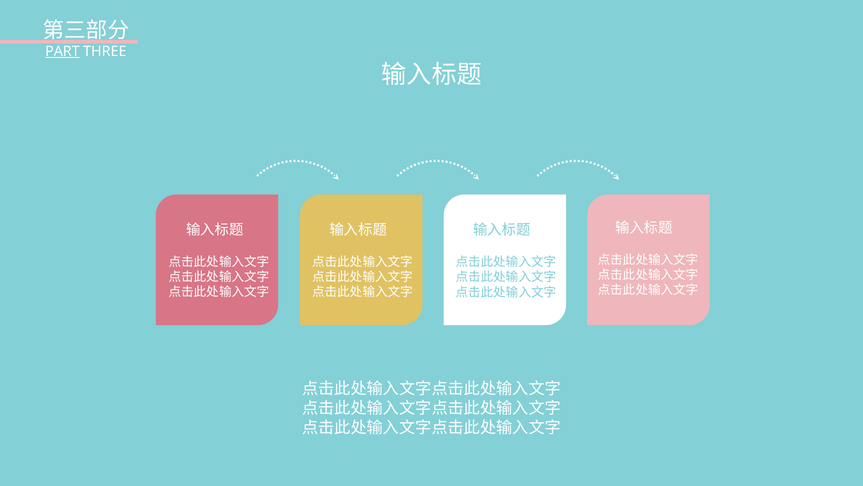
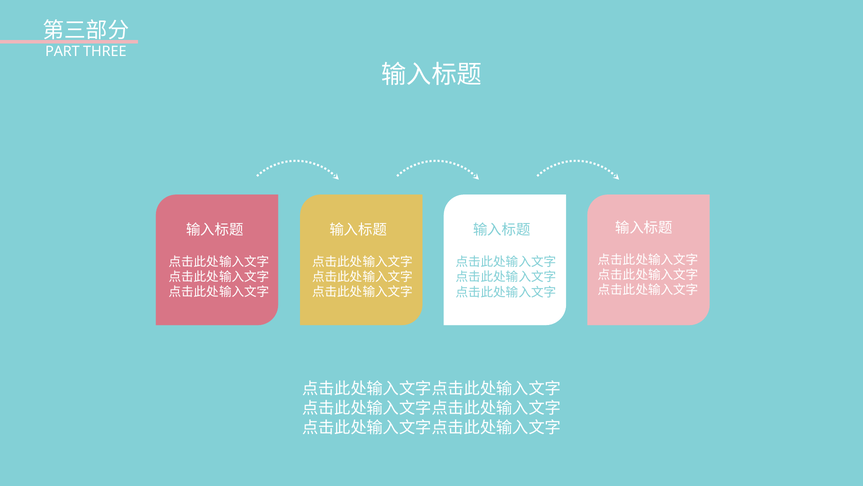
PART underline: present -> none (62, 51)
